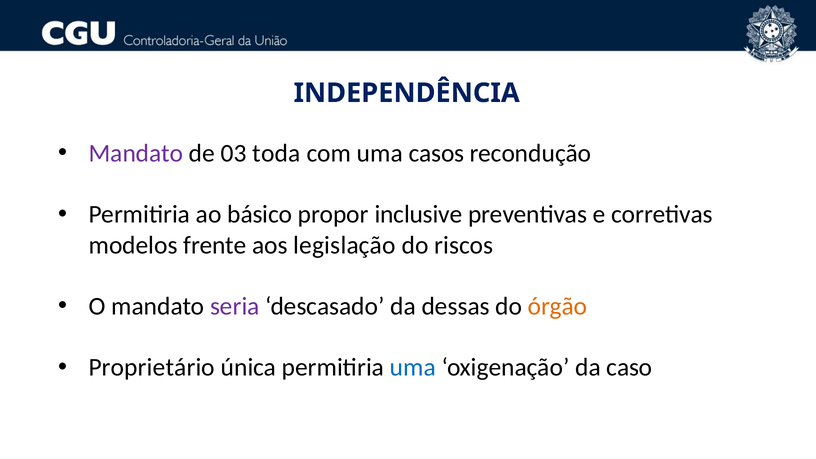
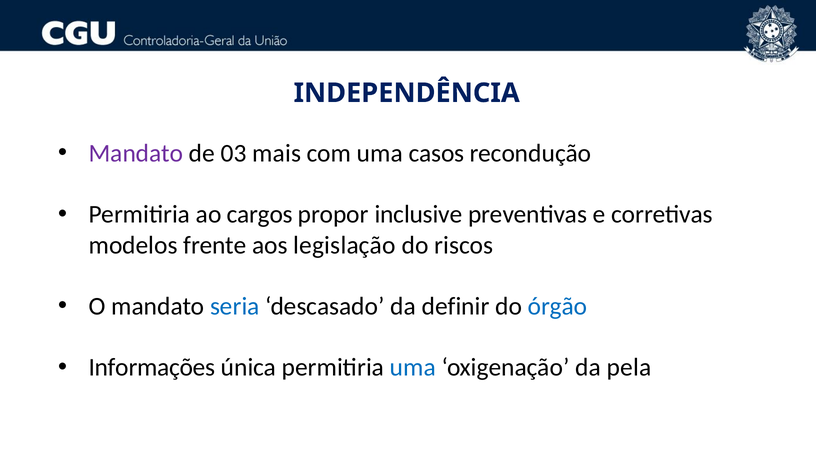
toda: toda -> mais (277, 153)
básico: básico -> cargos (260, 215)
seria colour: purple -> blue (235, 306)
dessas: dessas -> definir (456, 306)
órgão colour: orange -> blue (558, 306)
Proprietário: Proprietário -> Informações (152, 368)
caso: caso -> pela (629, 368)
